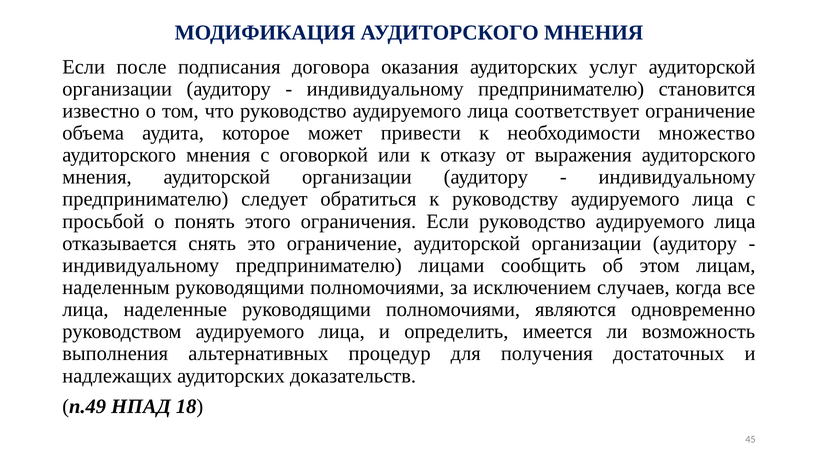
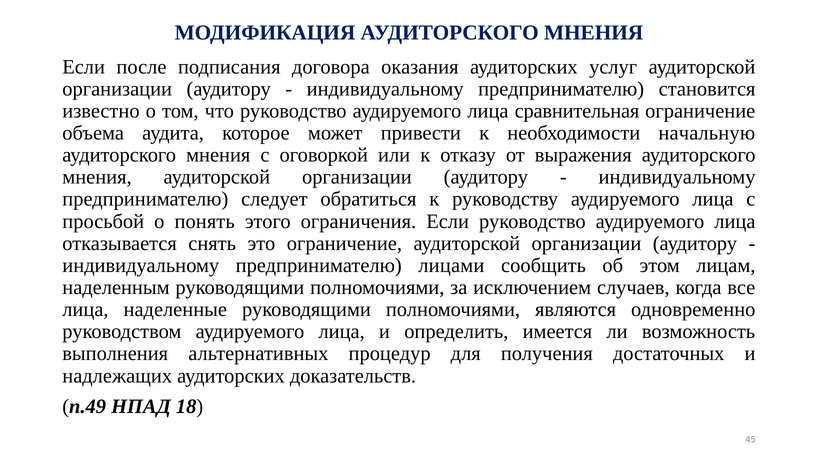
соответствует: соответствует -> сравнительная (577, 111)
множество: множество -> начальную (707, 133)
